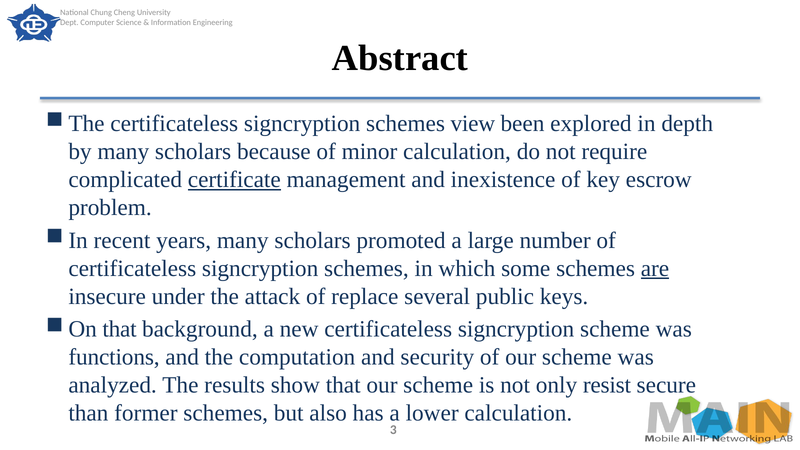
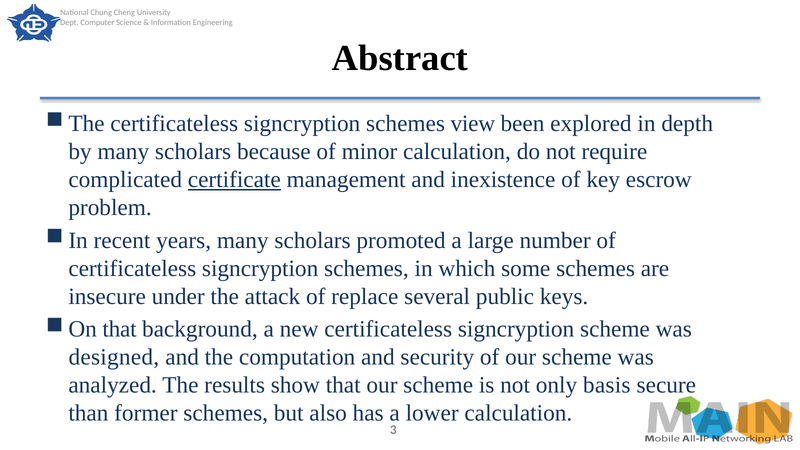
are underline: present -> none (655, 268)
functions: functions -> designed (114, 357)
resist: resist -> basis (607, 385)
